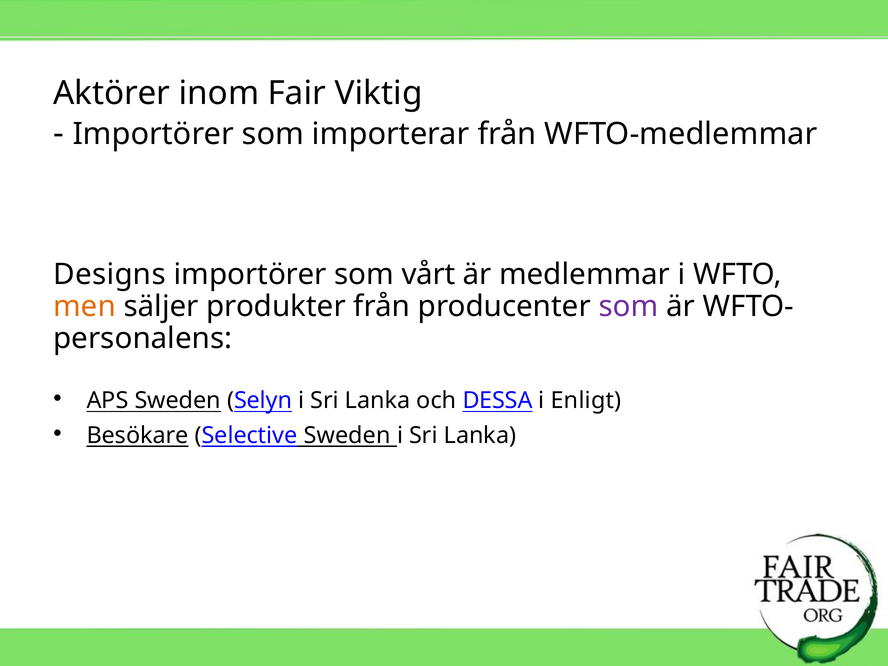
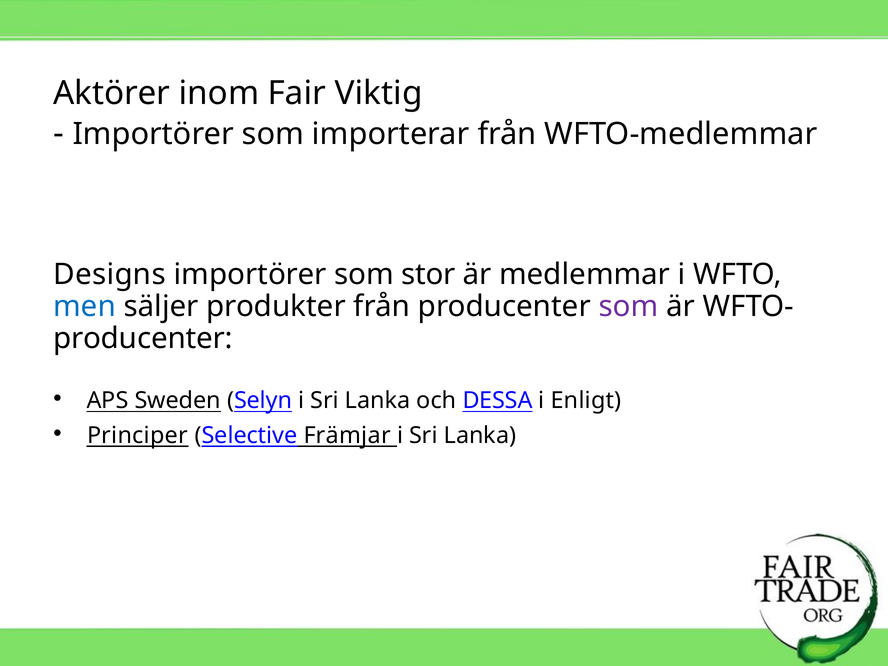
vårt: vårt -> stor (428, 275)
men colour: orange -> blue (85, 307)
personalens: personalens -> producenter (143, 339)
Besökare: Besökare -> Principer (137, 436)
Selective Sweden: Sweden -> Främjar (347, 436)
